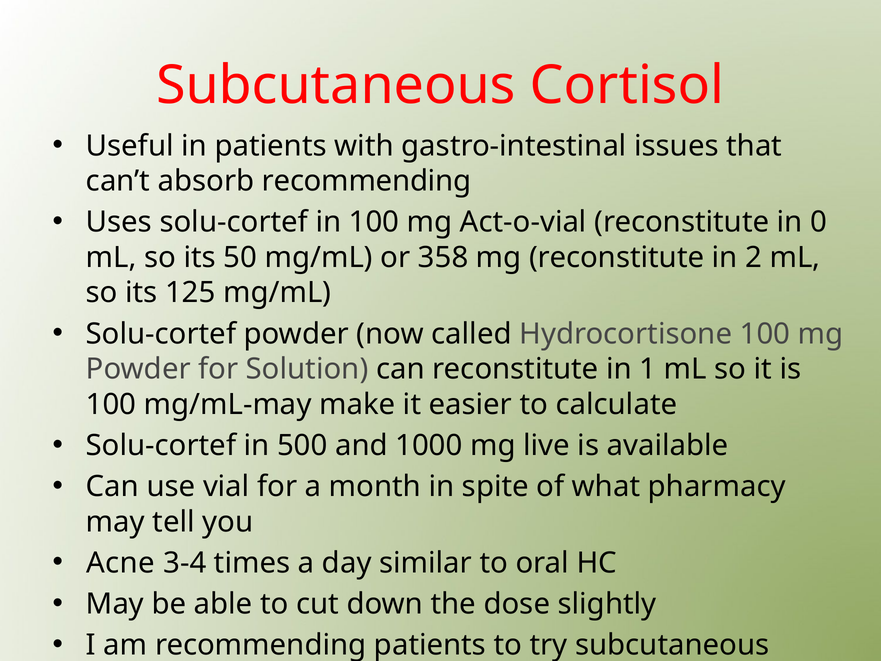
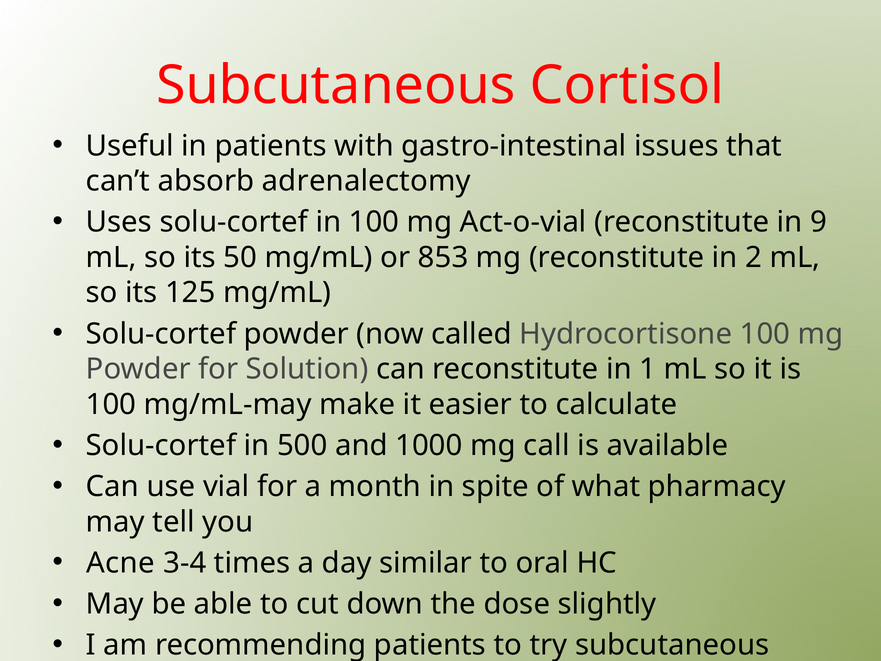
absorb recommending: recommending -> adrenalectomy (366, 181)
0: 0 -> 9 (819, 222)
358: 358 -> 853 (443, 257)
live: live -> call (546, 445)
